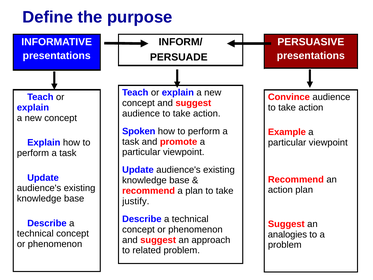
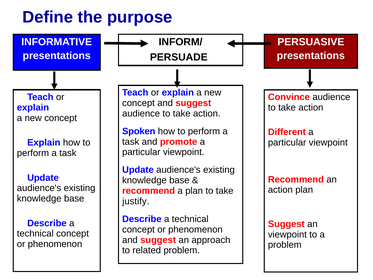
Example: Example -> Different (287, 132)
analogies: analogies -> viewpoint (287, 234)
